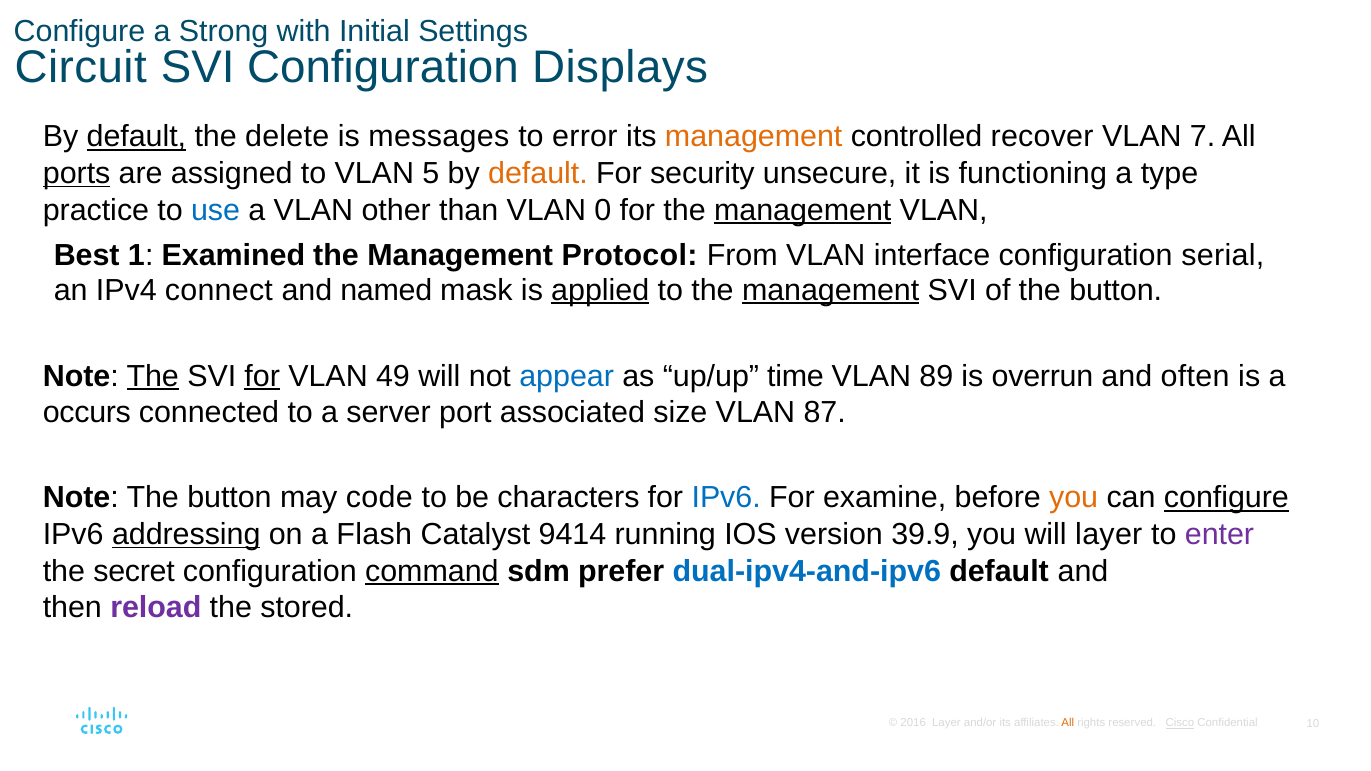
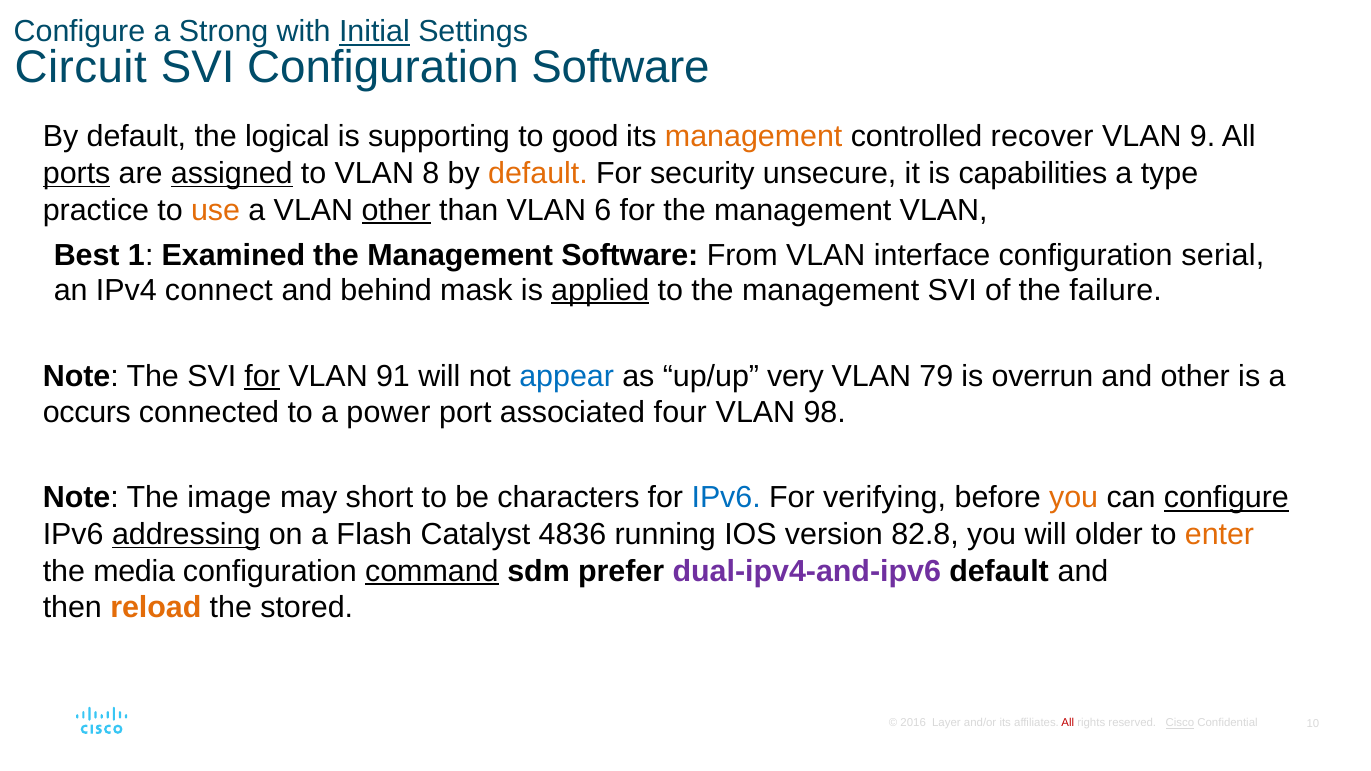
Initial underline: none -> present (374, 32)
Configuration Displays: Displays -> Software (621, 67)
default underline: present -> none (136, 137)
delete: delete -> logical (287, 137)
messages: messages -> supporting (439, 137)
error: error -> good (585, 137)
7: 7 -> 9 (1203, 137)
assigned underline: none -> present (232, 174)
5: 5 -> 8 (431, 174)
functioning: functioning -> capabilities (1033, 174)
use colour: blue -> orange (216, 210)
other underline: none -> present (396, 210)
0: 0 -> 6 (603, 210)
management underline: present -> none (803, 210)
Management Protocol: Protocol -> Software (630, 255)
named: named -> behind (386, 290)
management underline: present -> none (831, 290)
of the button: button -> failure (1116, 290)
The underline: present -> none (153, 376)
49: 49 -> 91 (393, 376)
time: time -> very (795, 376)
89: 89 -> 79 (936, 376)
and often: often -> other (1195, 376)
server: server -> power (388, 413)
size: size -> four (680, 413)
87: 87 -> 98 (825, 413)
Note The button: button -> image (229, 498)
code: code -> short (380, 498)
examine: examine -> verifying (885, 498)
9414: 9414 -> 4836 (572, 535)
39.9: 39.9 -> 82.8 (925, 535)
will layer: layer -> older (1109, 535)
enter colour: purple -> orange (1219, 535)
secret: secret -> media (134, 571)
dual-ipv4-and-ipv6 colour: blue -> purple (807, 571)
reload colour: purple -> orange (156, 608)
All colour: orange -> red (1068, 723)
